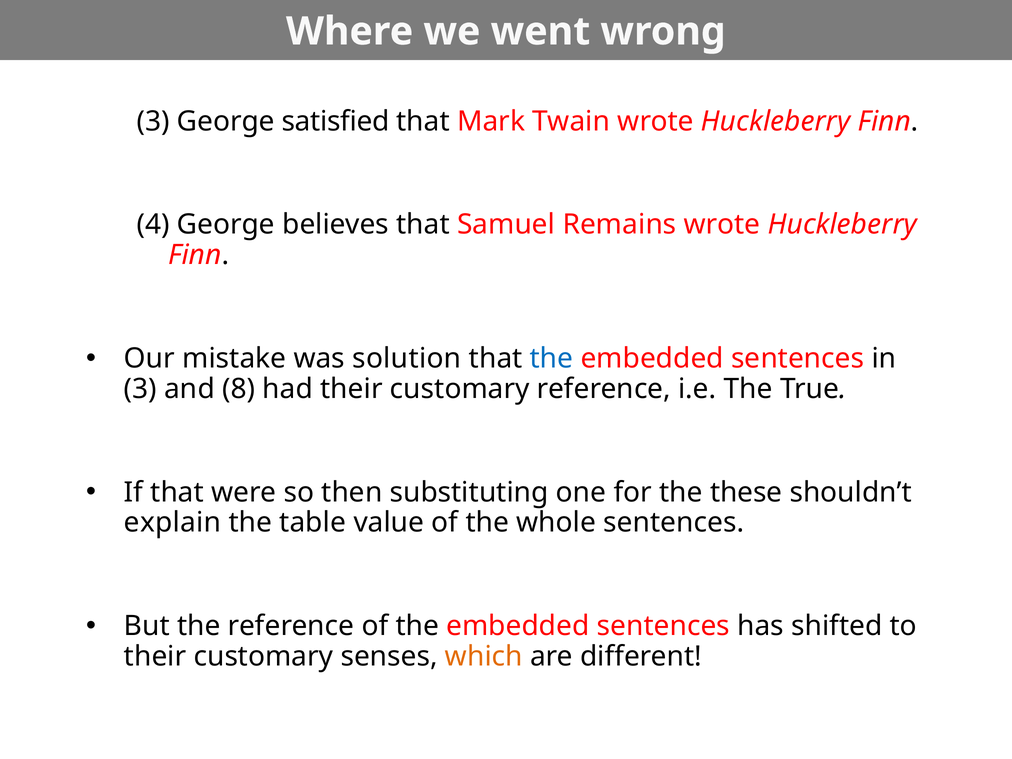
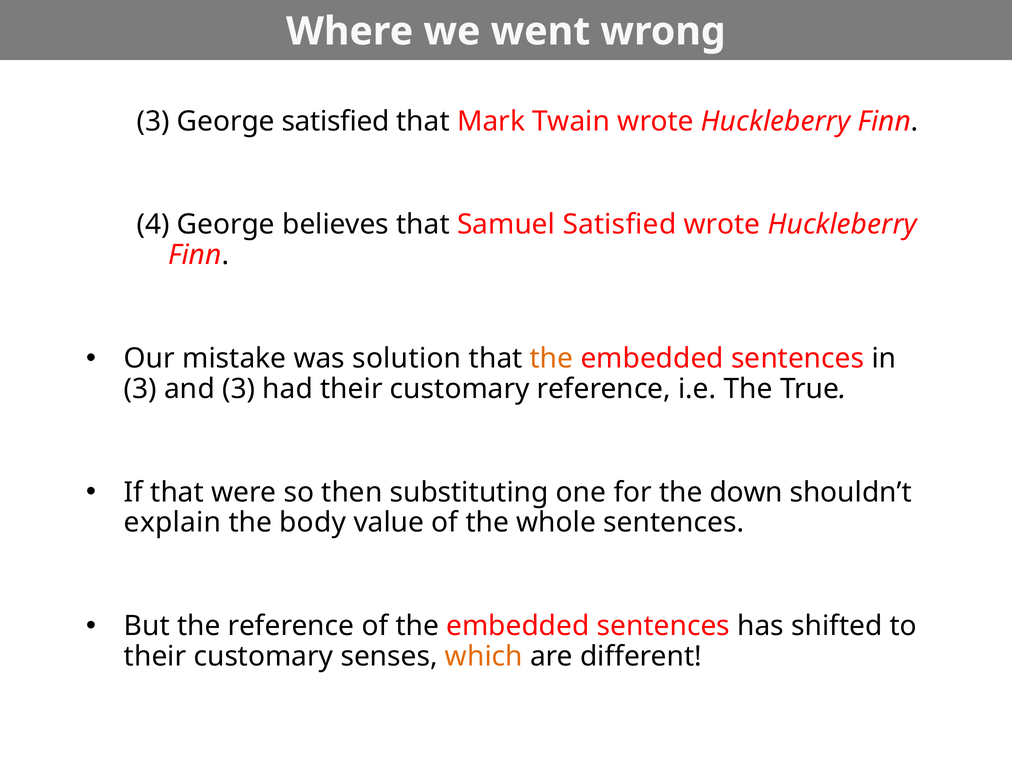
Samuel Remains: Remains -> Satisfied (619, 225)
the colour: blue -> orange (551, 359)
and 8: 8 -> 3 (239, 389)
these: these -> down (746, 492)
table: table -> body (313, 523)
